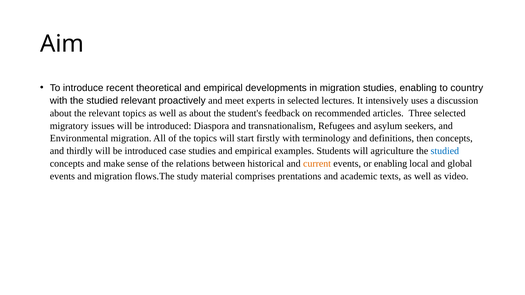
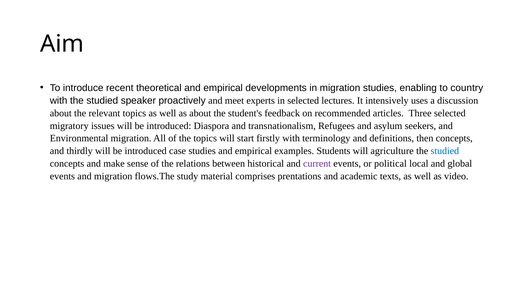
studied relevant: relevant -> speaker (138, 101)
current colour: orange -> purple (317, 164)
or enabling: enabling -> political (390, 164)
